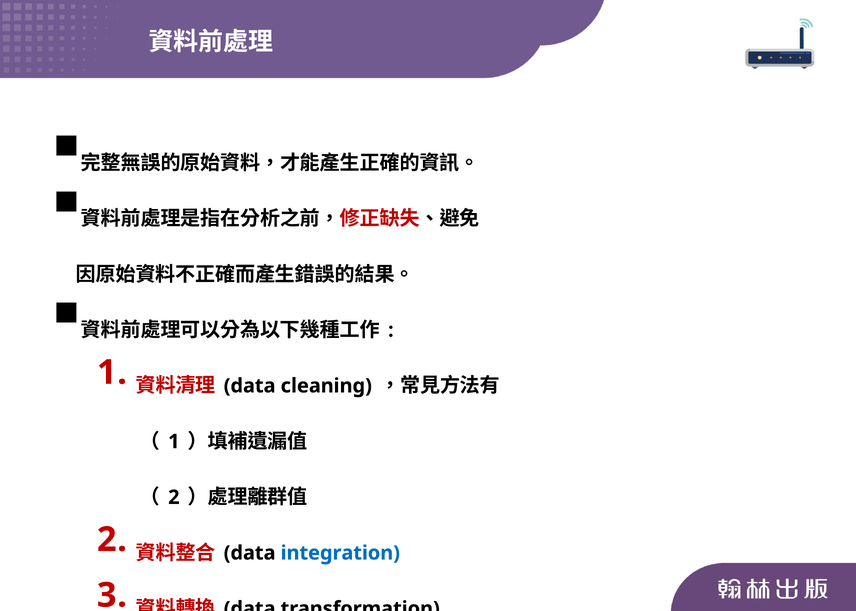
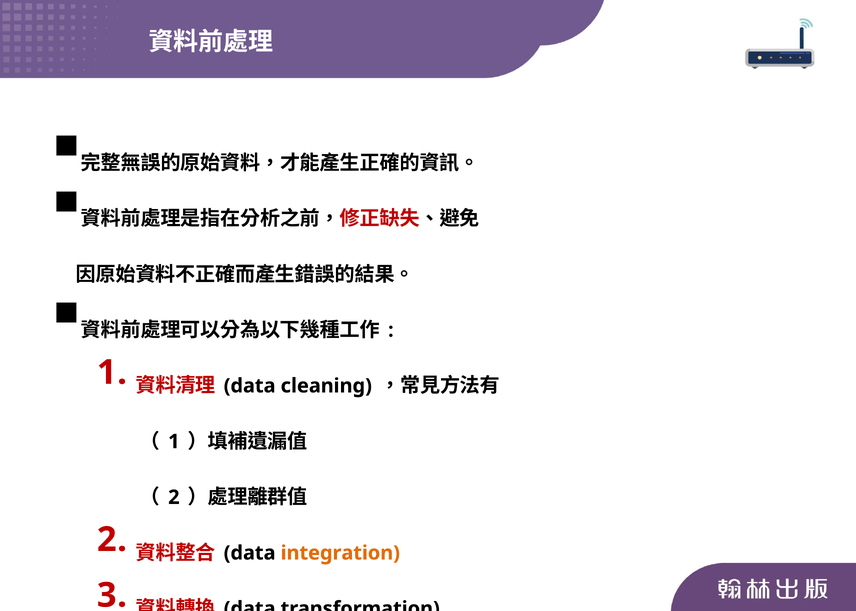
integration colour: blue -> orange (340, 553)
